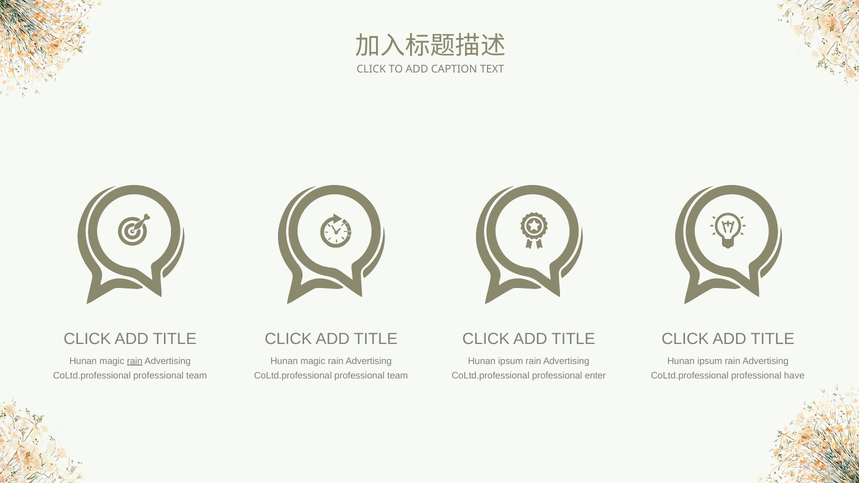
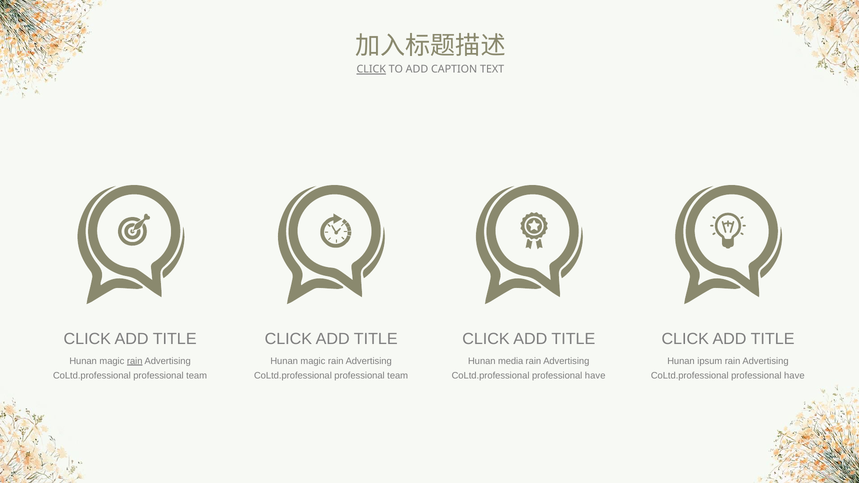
CLICK underline: none -> present (371, 69)
ipsum: ipsum -> media (511, 361)
enter: enter -> have (595, 376)
